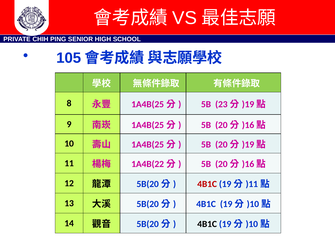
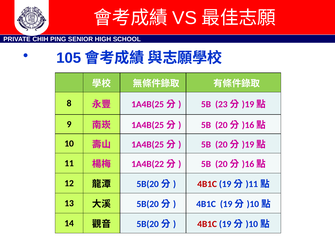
4B1C colour: black -> red (207, 224)
